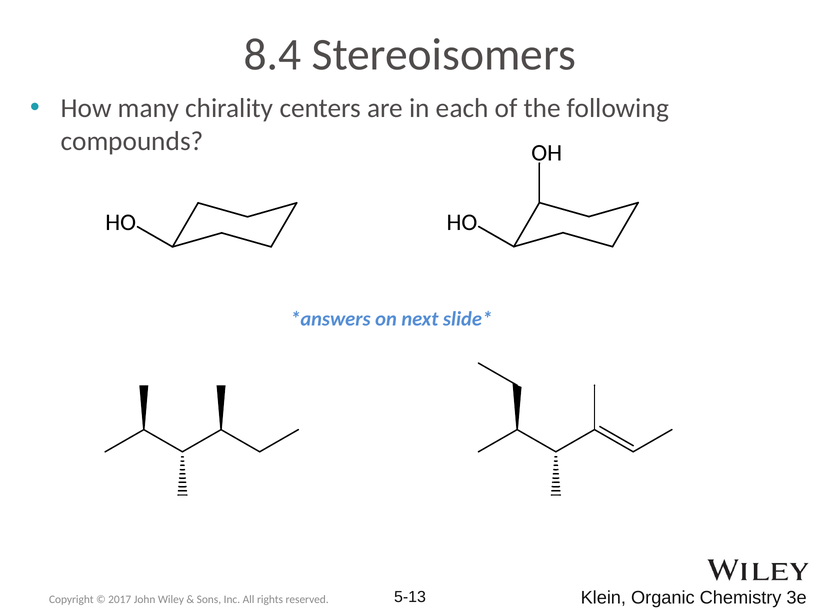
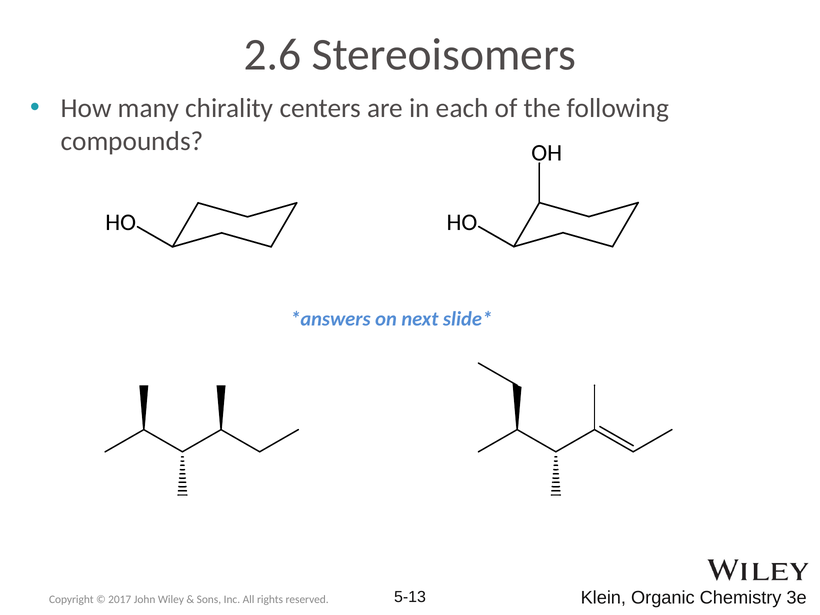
8.4: 8.4 -> 2.6 (273, 55)
